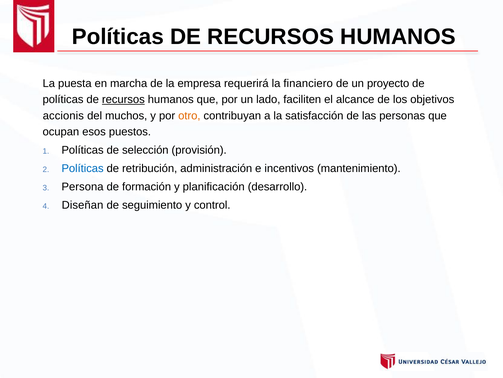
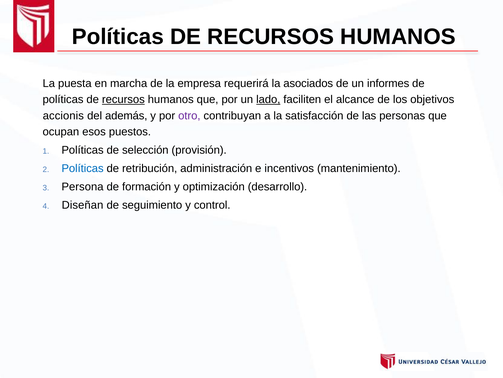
financiero: financiero -> asociados (308, 83)
proyecto: proyecto -> informes (388, 83)
lado underline: none -> present (268, 99)
muchos: muchos -> además (126, 116)
otro colour: orange -> purple (189, 116)
planificación: planificación -> optimización (214, 187)
